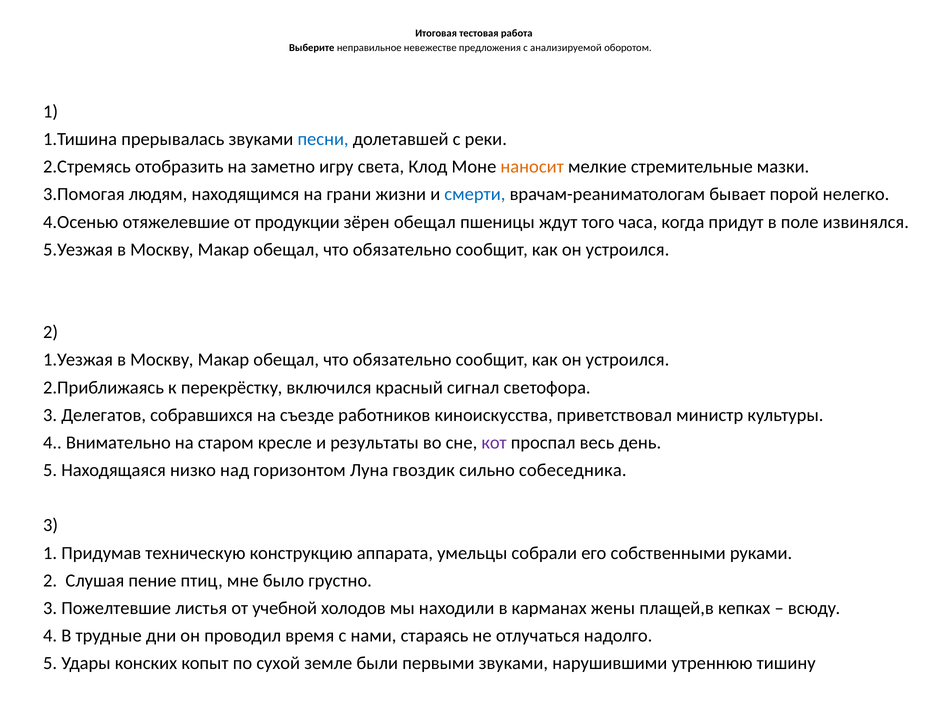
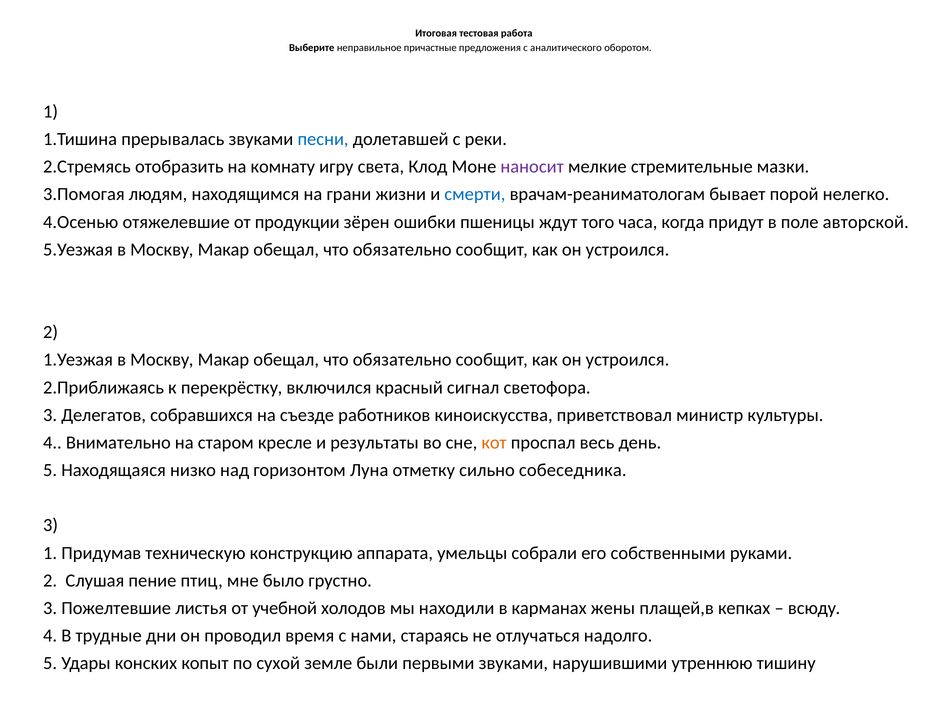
невежестве: невежестве -> причастные (430, 48)
анализируемой: анализируемой -> аналитического (566, 48)
заметно: заметно -> комнату (283, 167)
наносит colour: orange -> purple (532, 167)
зёрен обещал: обещал -> ошибки (425, 222)
извинялся: извинялся -> авторской (866, 222)
кот colour: purple -> orange (494, 442)
гвоздик: гвоздик -> отметку (424, 470)
